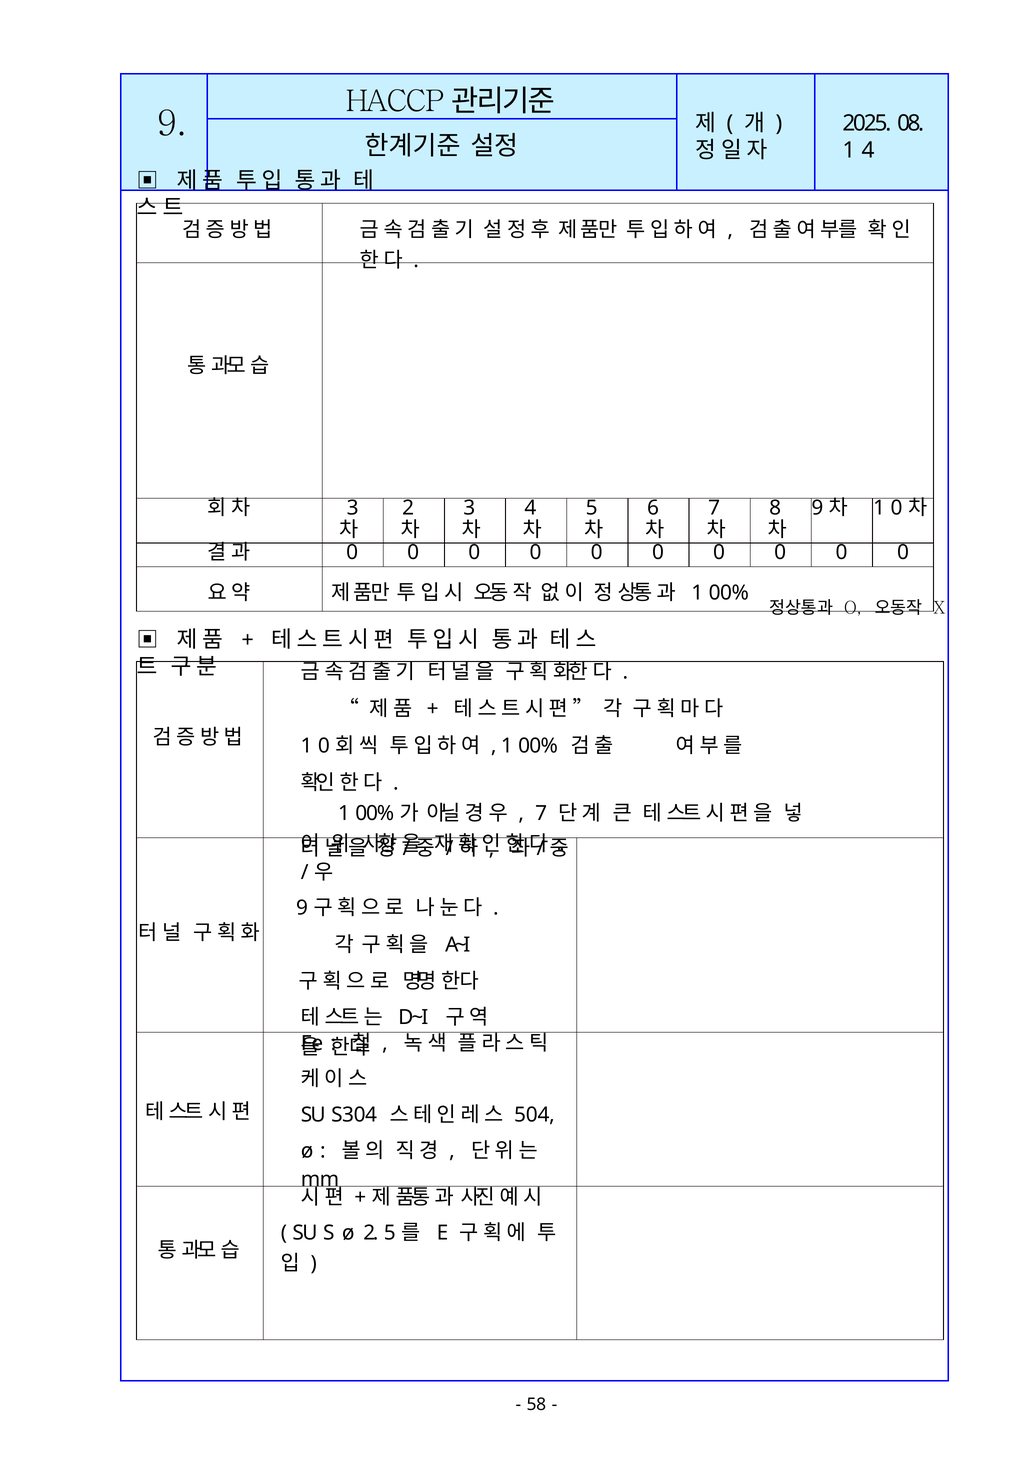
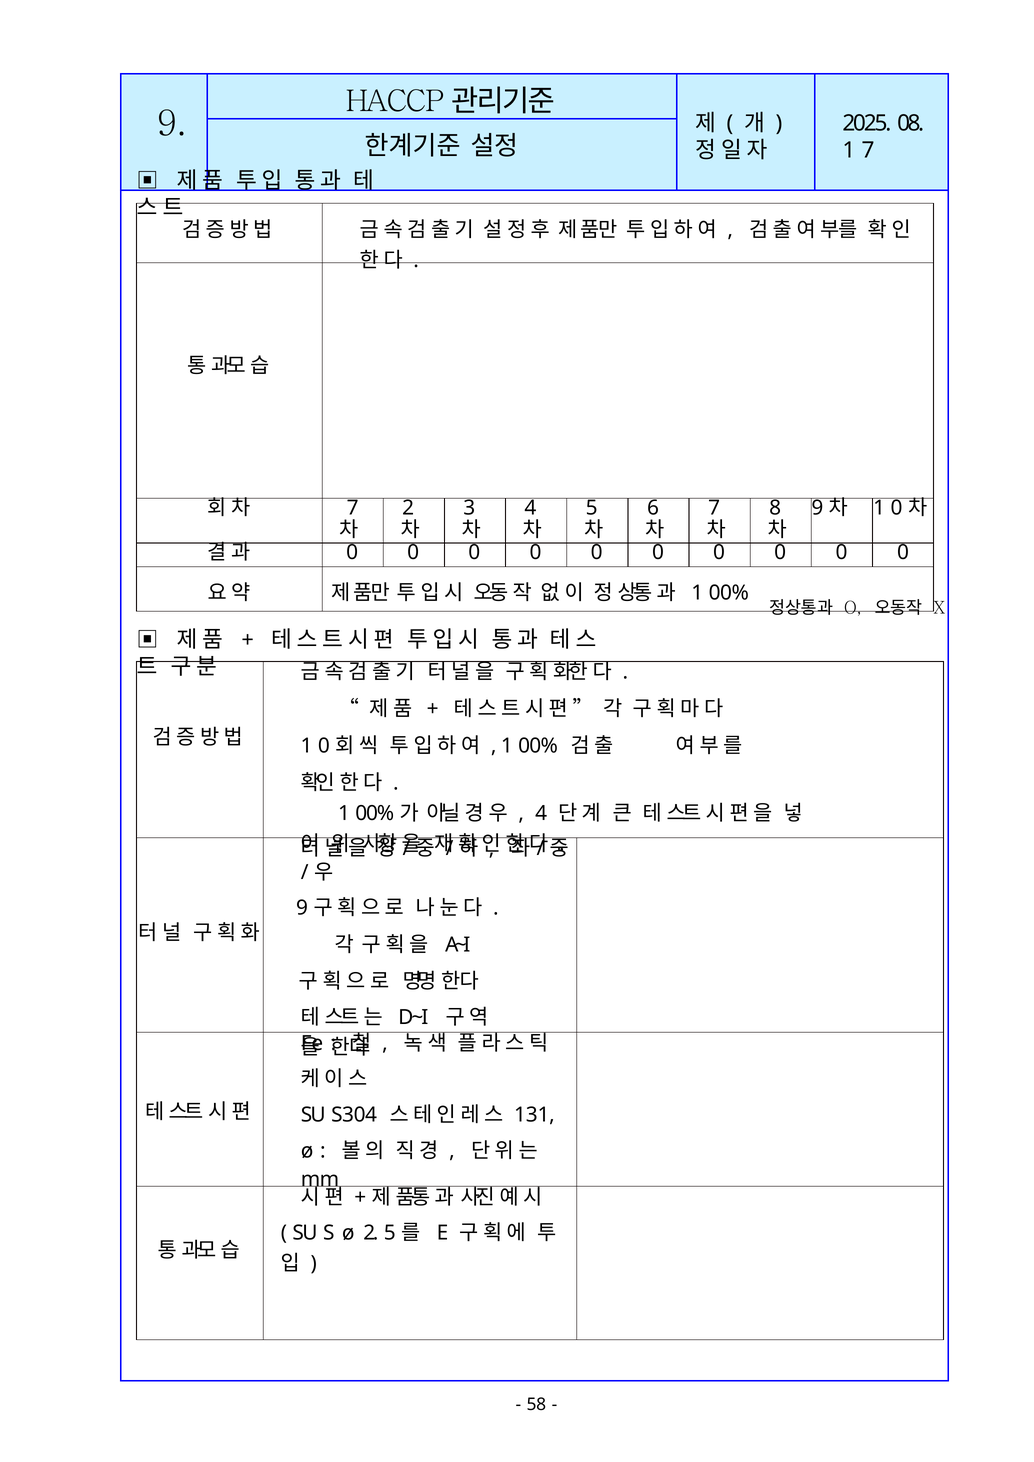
1 4: 4 -> 7 (868, 150)
3: 3 -> 7 (353, 507)
7: 7 -> 4 (541, 813)
504: 504 -> 131 (534, 1115)
